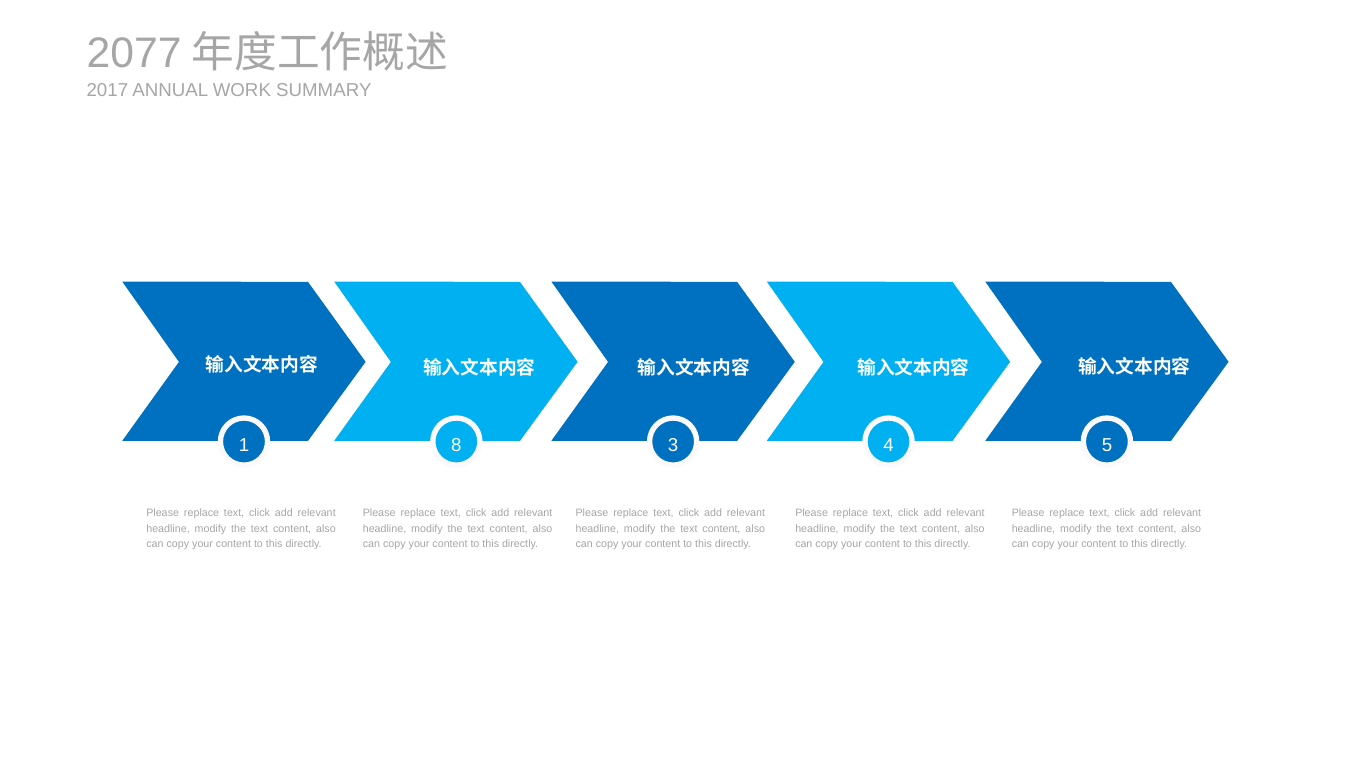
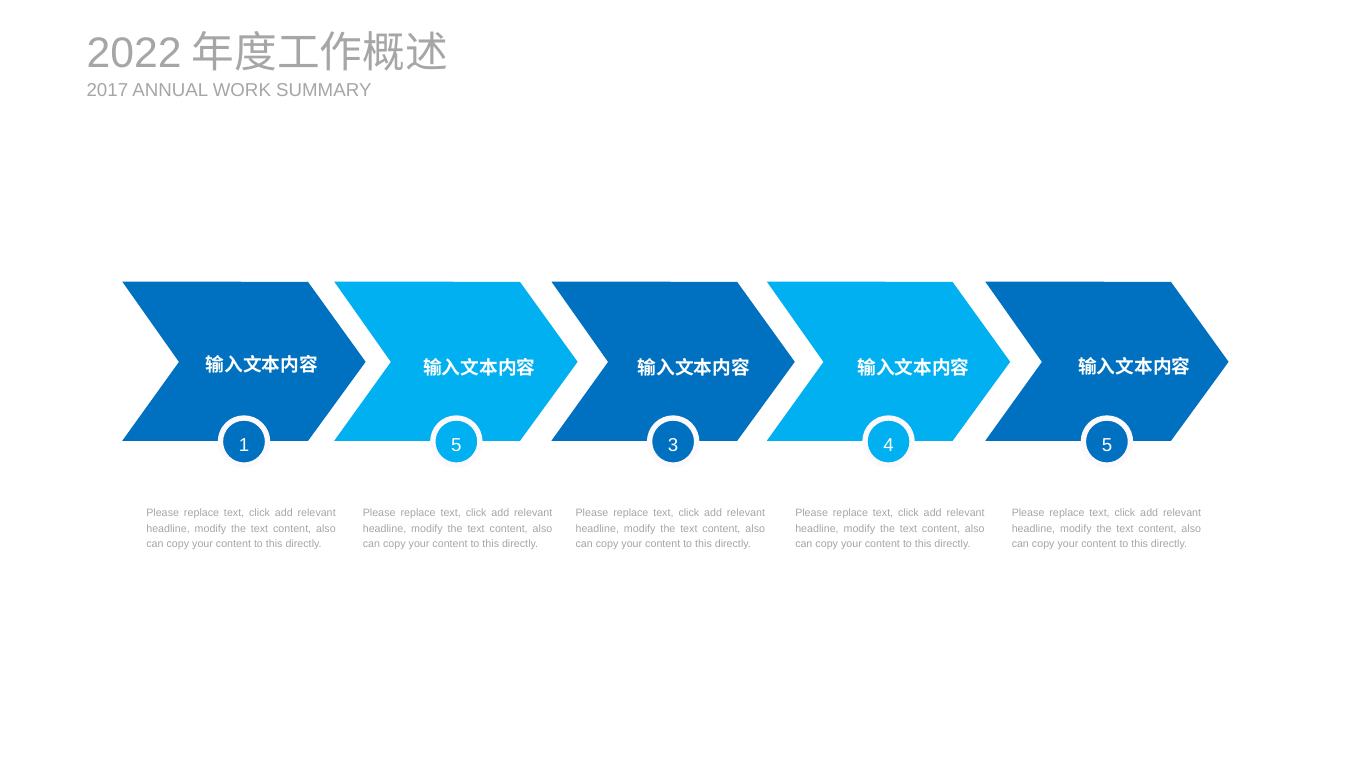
2077: 2077 -> 2022 (134, 53)
1 8: 8 -> 5 (456, 445)
